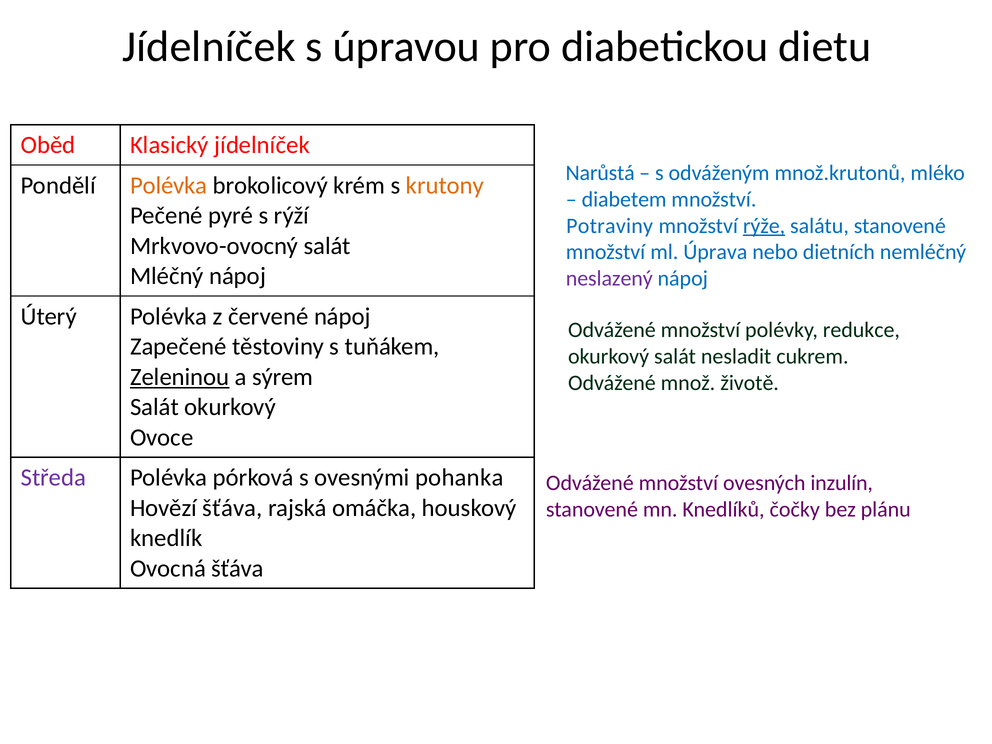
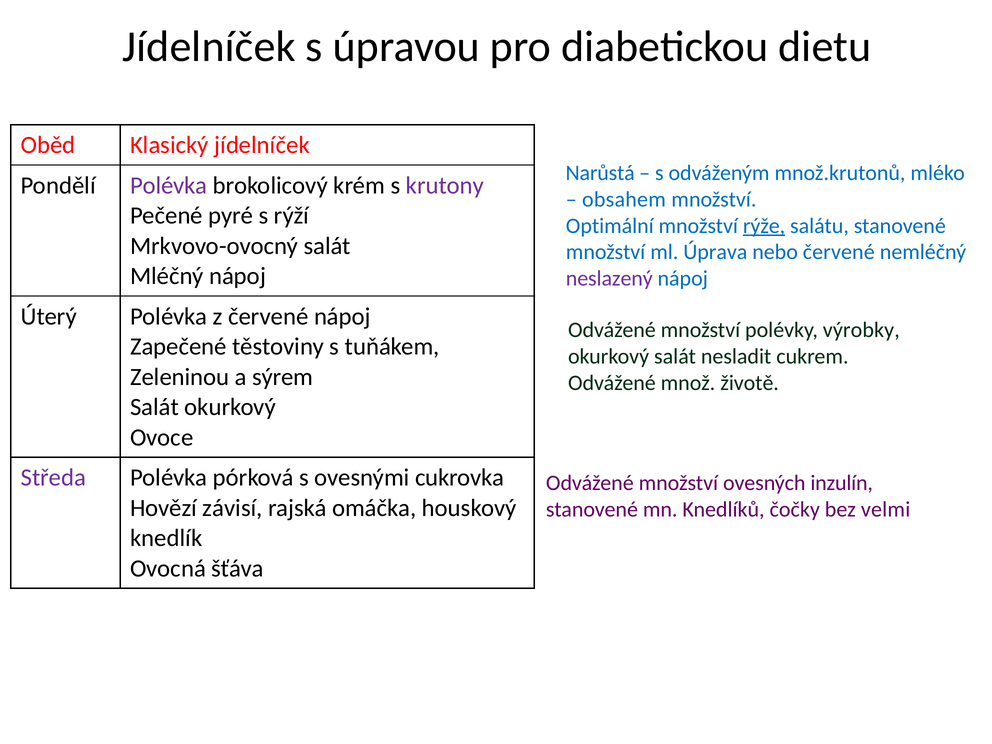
Polévka colour: orange -> purple (169, 185)
krutony colour: orange -> purple (445, 185)
diabetem: diabetem -> obsahem (624, 199)
Potraviny: Potraviny -> Optimální (610, 226)
nebo dietních: dietních -> červené (839, 252)
redukce: redukce -> výrobky (861, 330)
Zeleninou underline: present -> none (180, 377)
pohanka: pohanka -> cukrovka (460, 478)
Hovězí šťáva: šťáva -> závisí (233, 508)
plánu: plánu -> velmi (886, 510)
